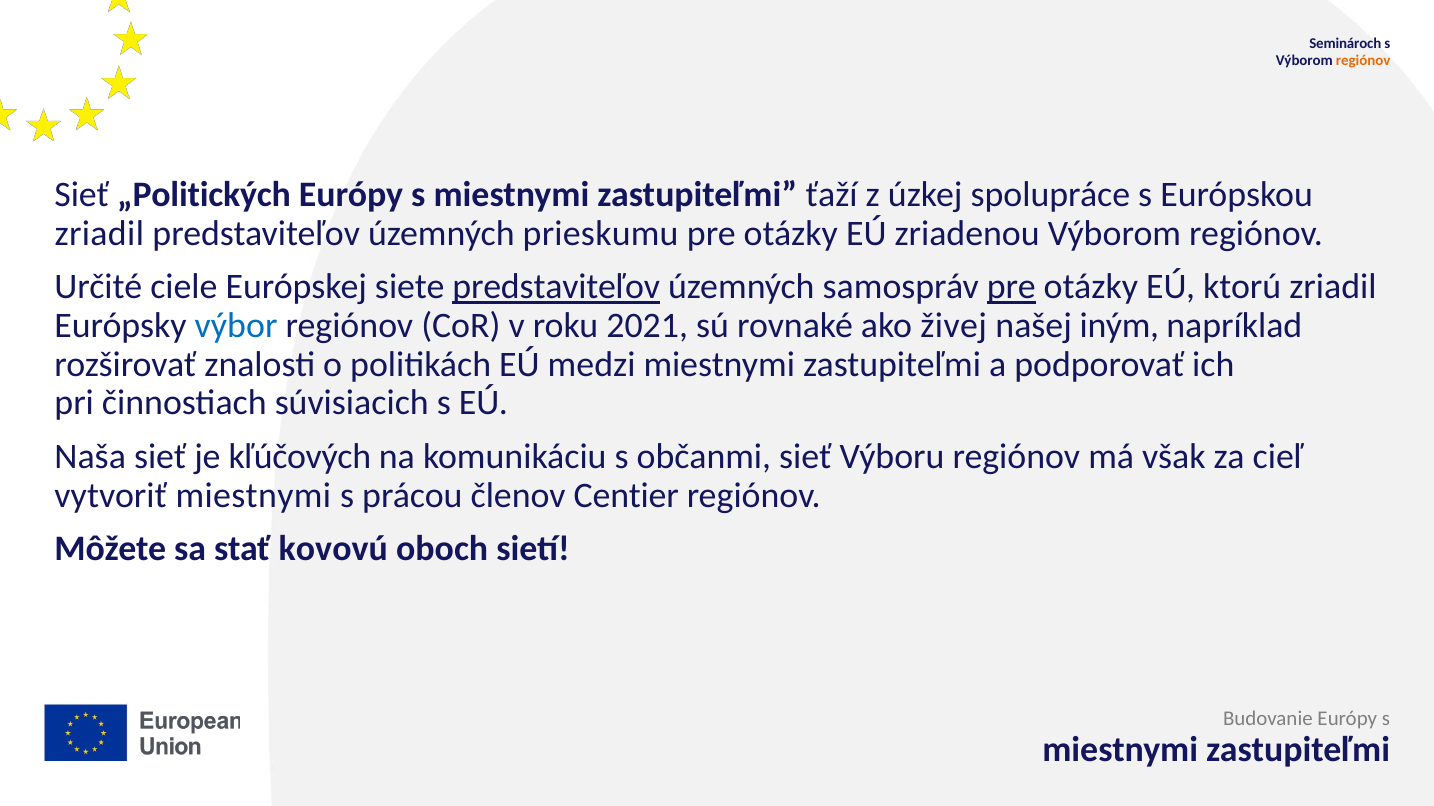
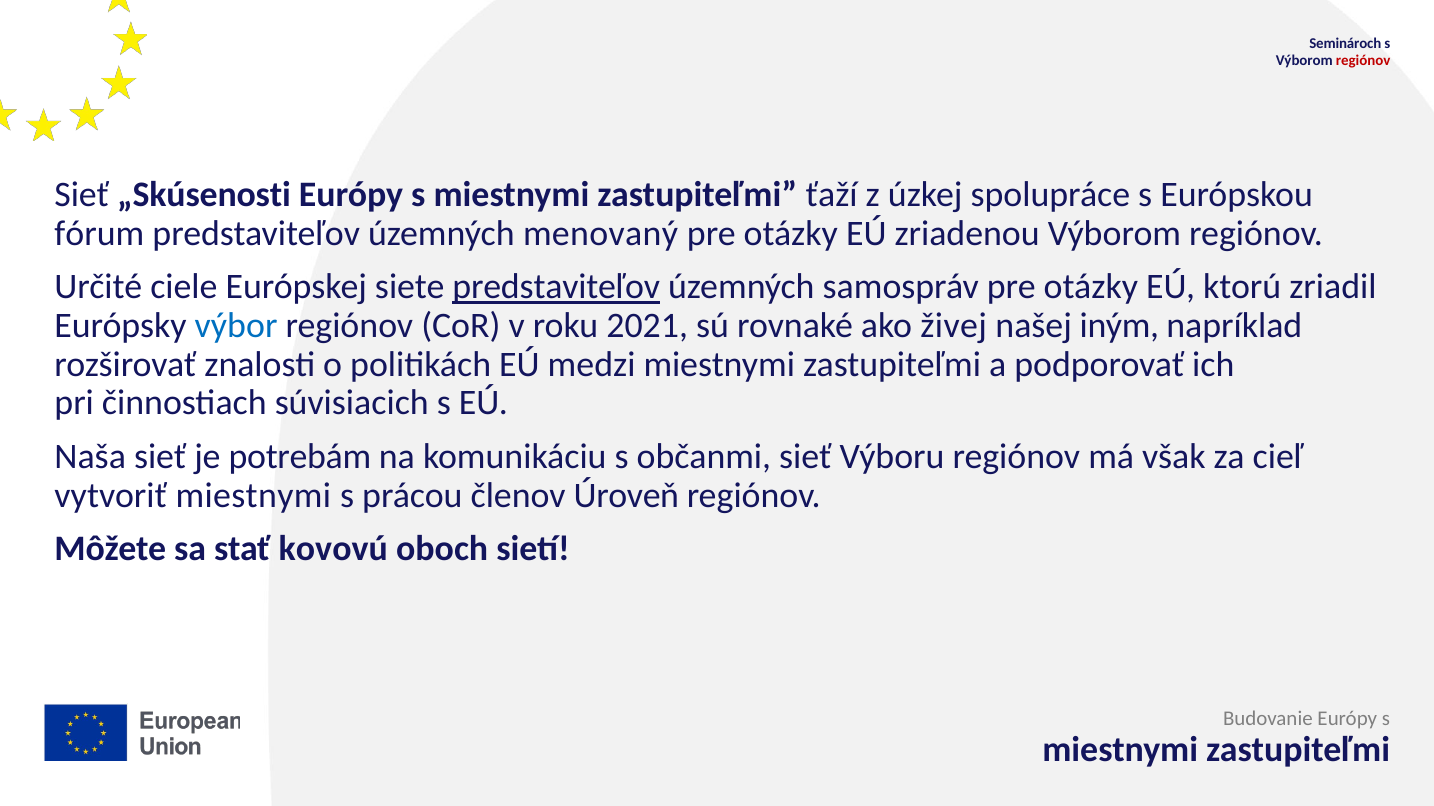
regiónov colour: orange -> red (1363, 60)
„Politických: „Politických -> „Skúsenosti (204, 195)
zriadil: zriadil -> fórum (99, 234)
prieskumu: prieskumu -> menovaný (601, 234)
pre underline: present -> none (1011, 287)
kľúčových: kľúčových -> potrebám (300, 457)
Centier: Centier -> Úroveň (626, 496)
